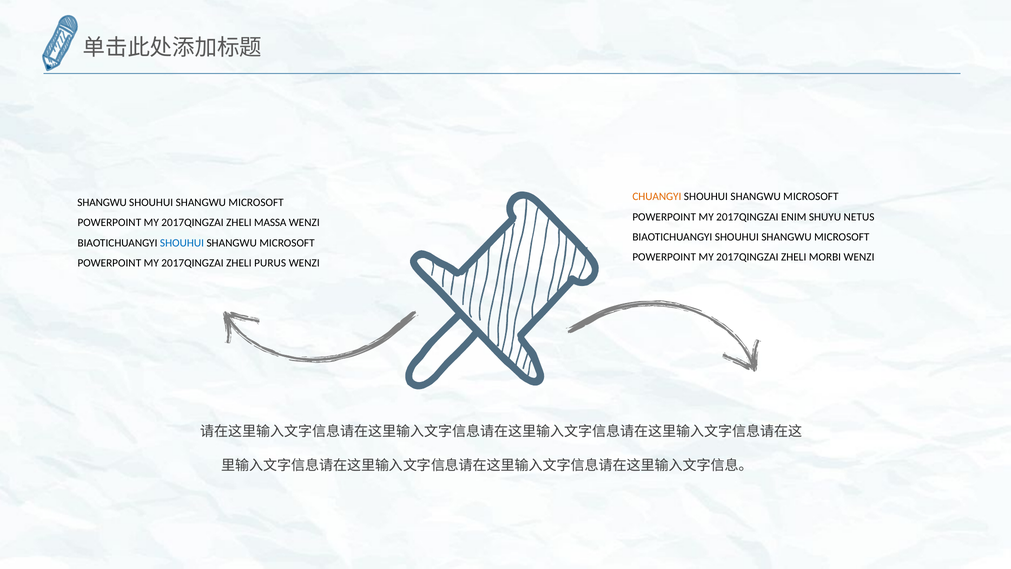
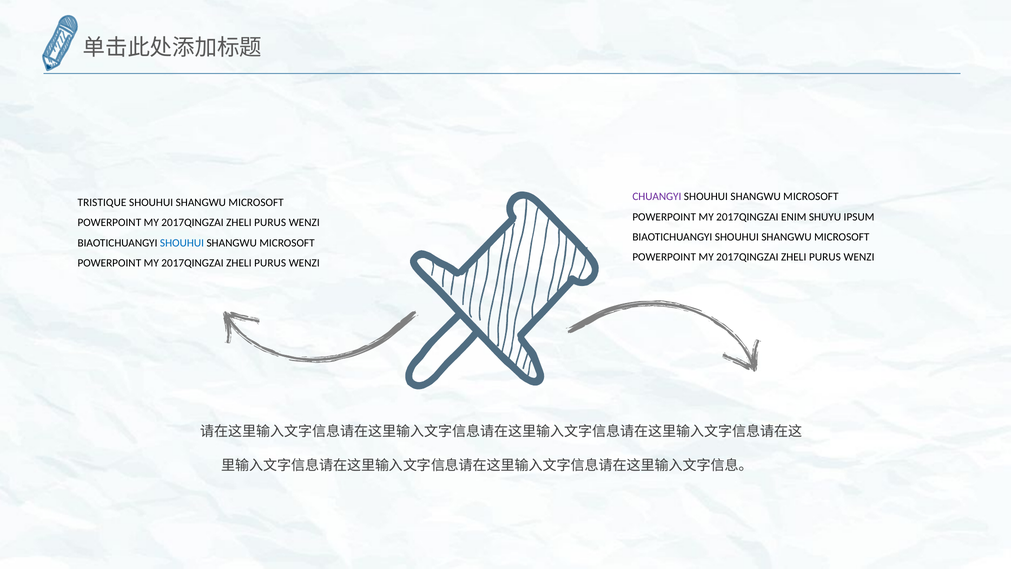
CHUANGYI colour: orange -> purple (657, 197)
SHANGWU: SHANGWU -> TRISTIQUE (102, 203)
NETUS: NETUS -> IPSUM (859, 217)
MASSA: MASSA -> PURUS (270, 223)
MORBI: MORBI -> PURUS (825, 257)
